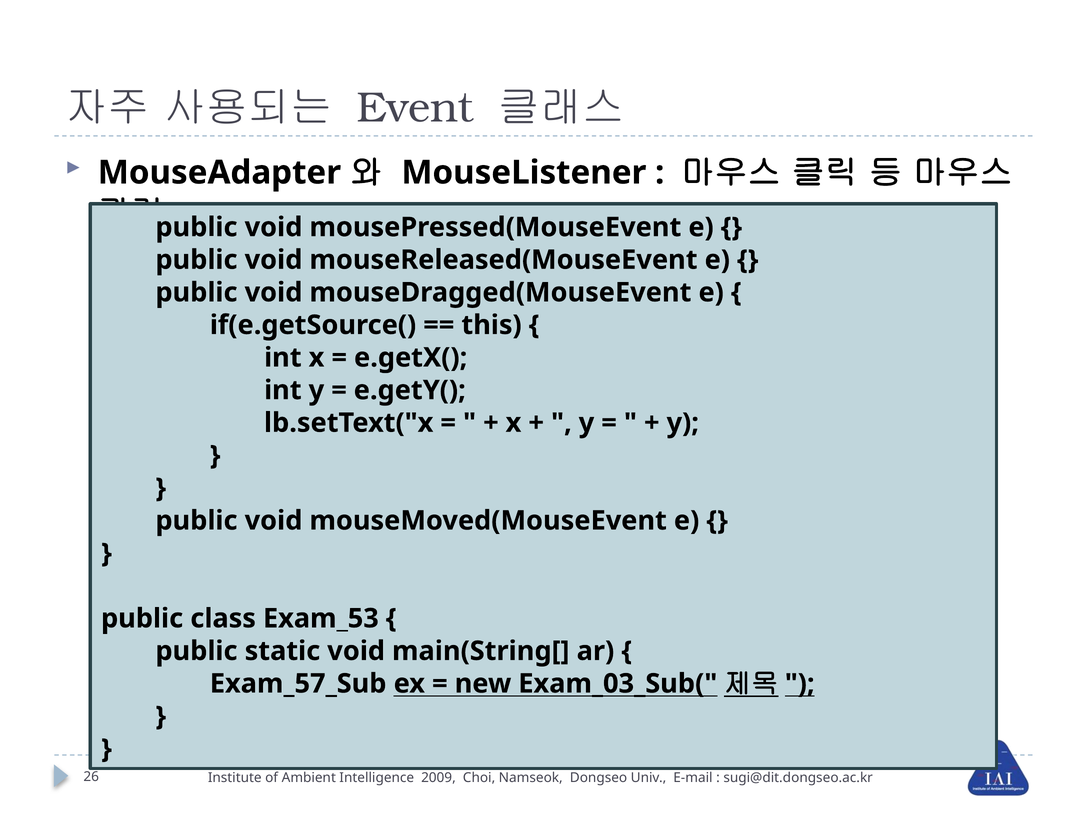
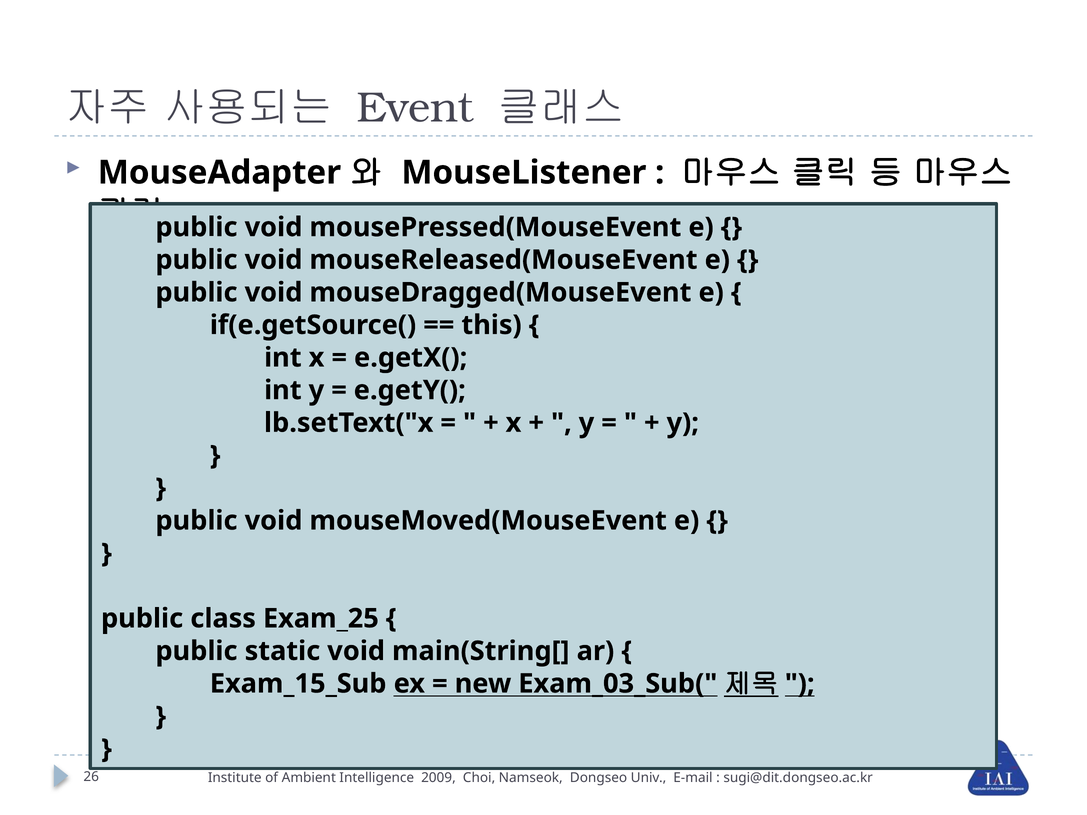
Exam_53: Exam_53 -> Exam_25 (321, 619)
Exam_57_Sub: Exam_57_Sub -> Exam_15_Sub (298, 684)
